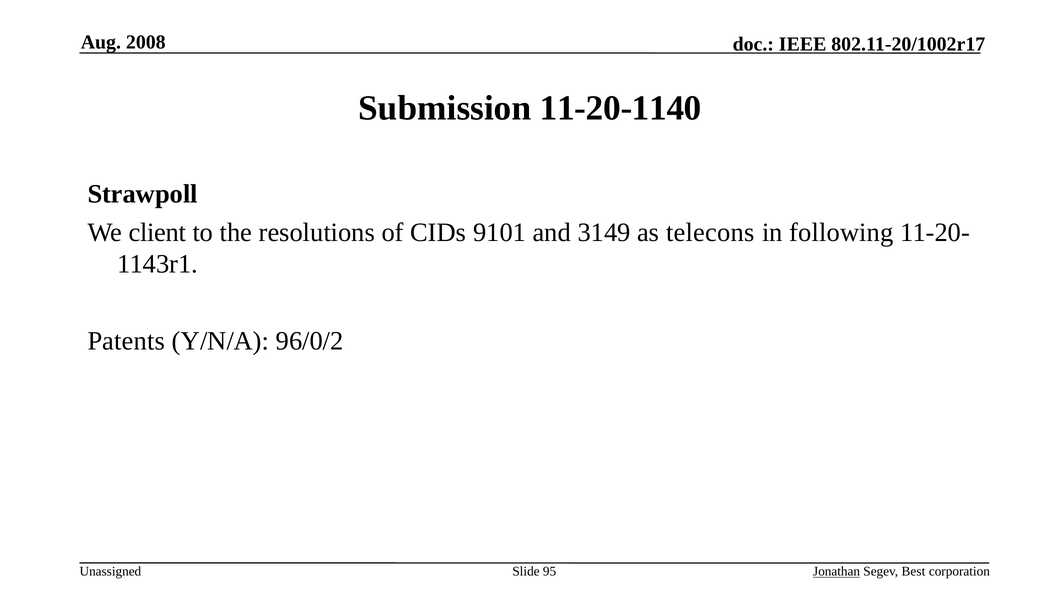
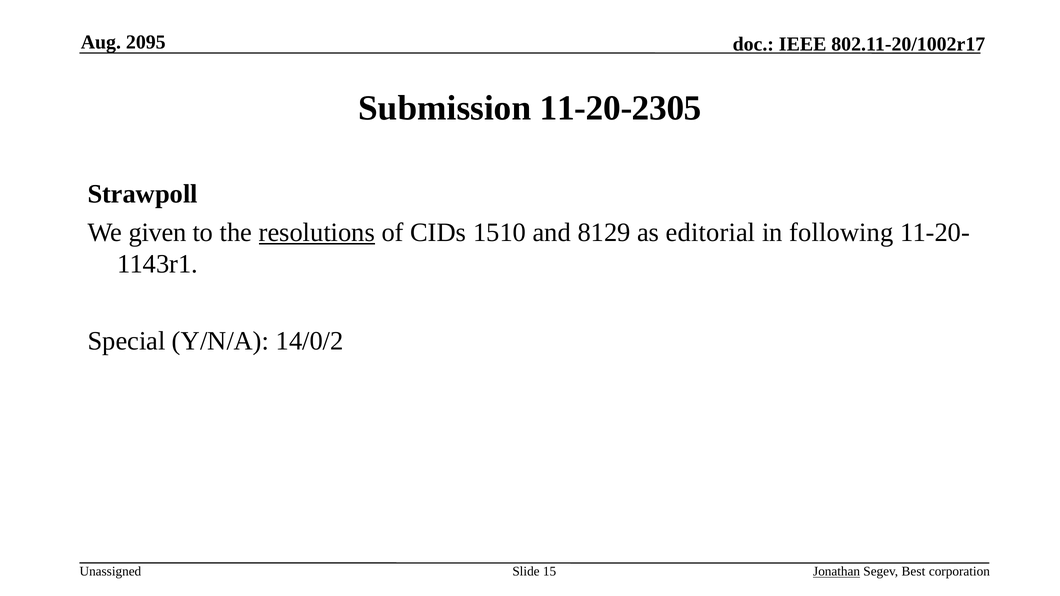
2008: 2008 -> 2095 (146, 42)
11-20-1140: 11-20-1140 -> 11-20-2305 (621, 108)
client: client -> given (157, 232)
resolutions underline: none -> present (317, 232)
9101: 9101 -> 1510 (500, 232)
3149: 3149 -> 8129 (604, 232)
telecons: telecons -> editorial (711, 232)
Patents: Patents -> Special (126, 341)
96/0/2: 96/0/2 -> 14/0/2 (310, 341)
95: 95 -> 15 (550, 572)
